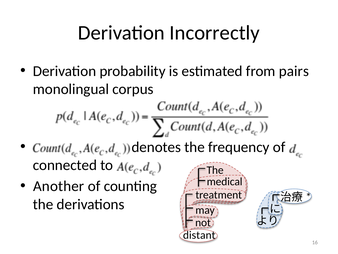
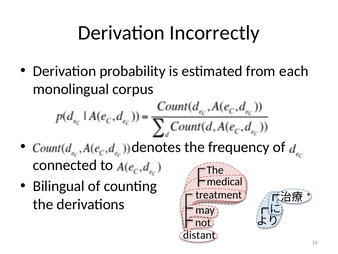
pairs: pairs -> each (294, 71)
Another: Another -> Bilingual (59, 186)
